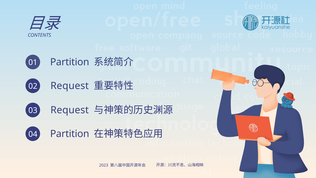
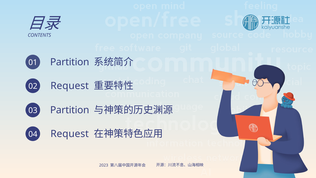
03 Request: Request -> Partition (70, 110)
04 Partition: Partition -> Request (70, 134)
